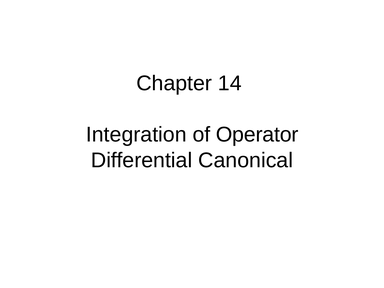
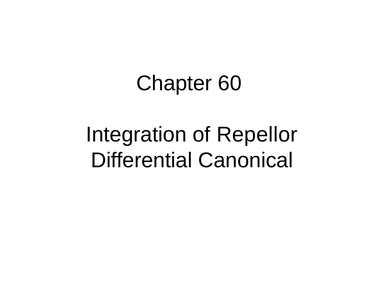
14: 14 -> 60 (230, 83)
Operator: Operator -> Repellor (257, 135)
